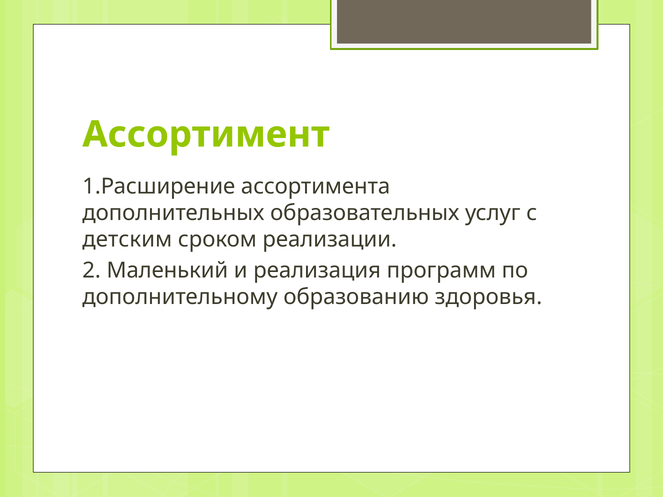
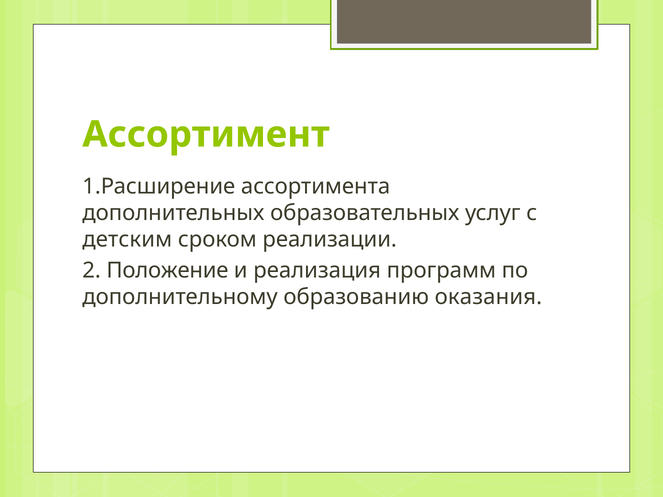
Маленький: Маленький -> Положение (167, 271)
здоровья: здоровья -> оказания (488, 297)
